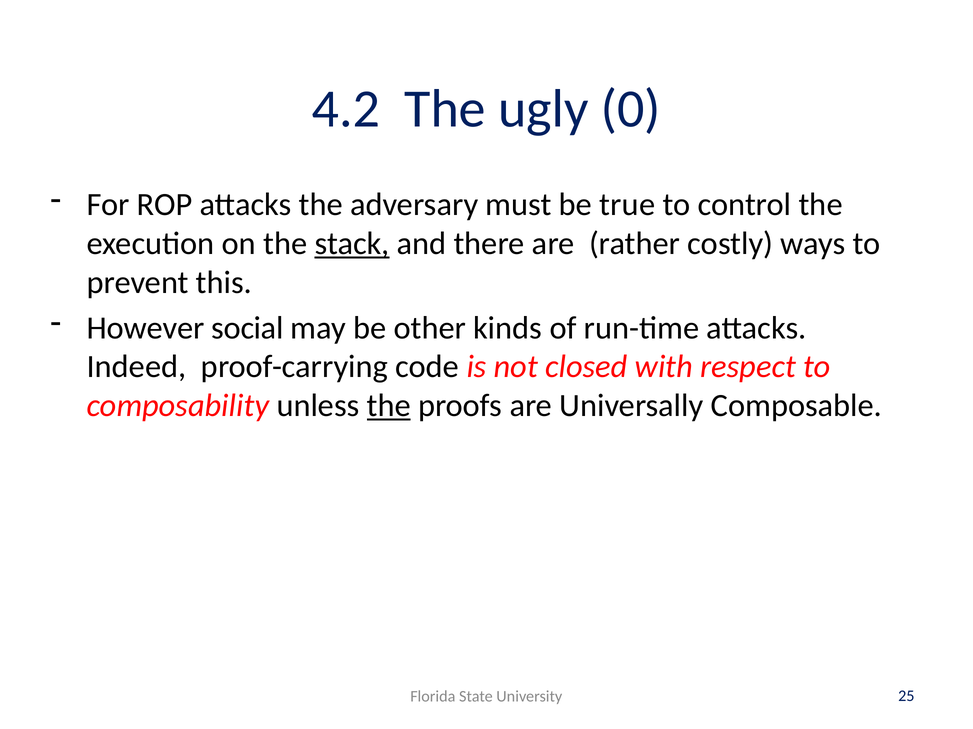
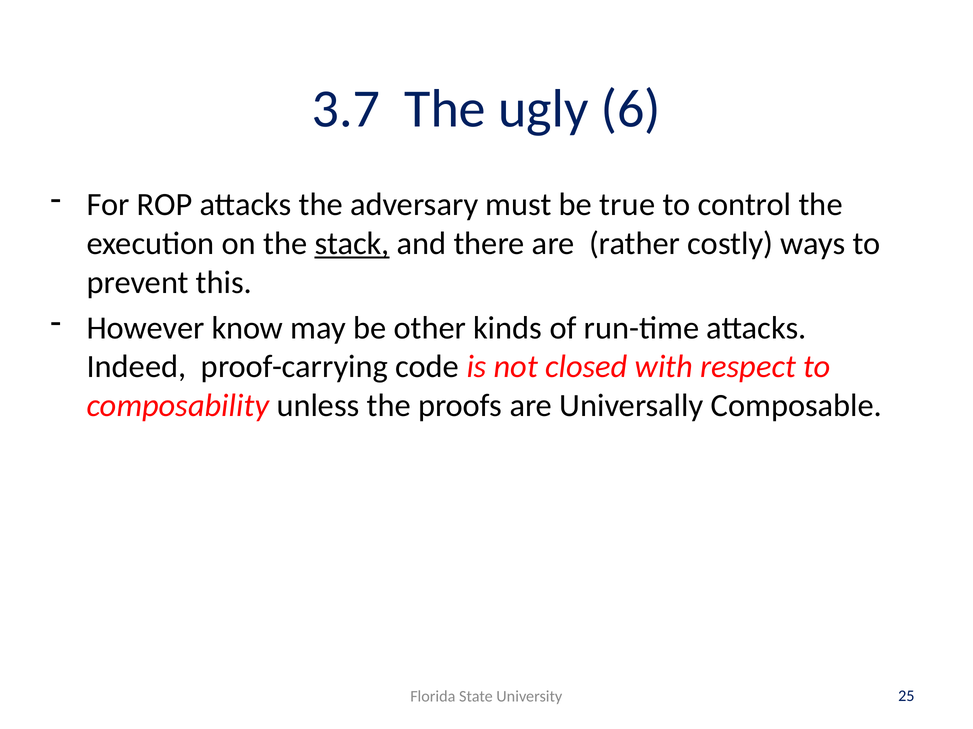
4.2: 4.2 -> 3.7 (346, 109)
0: 0 -> 6 (631, 109)
social: social -> know (247, 328)
the underline: present -> none (389, 406)
